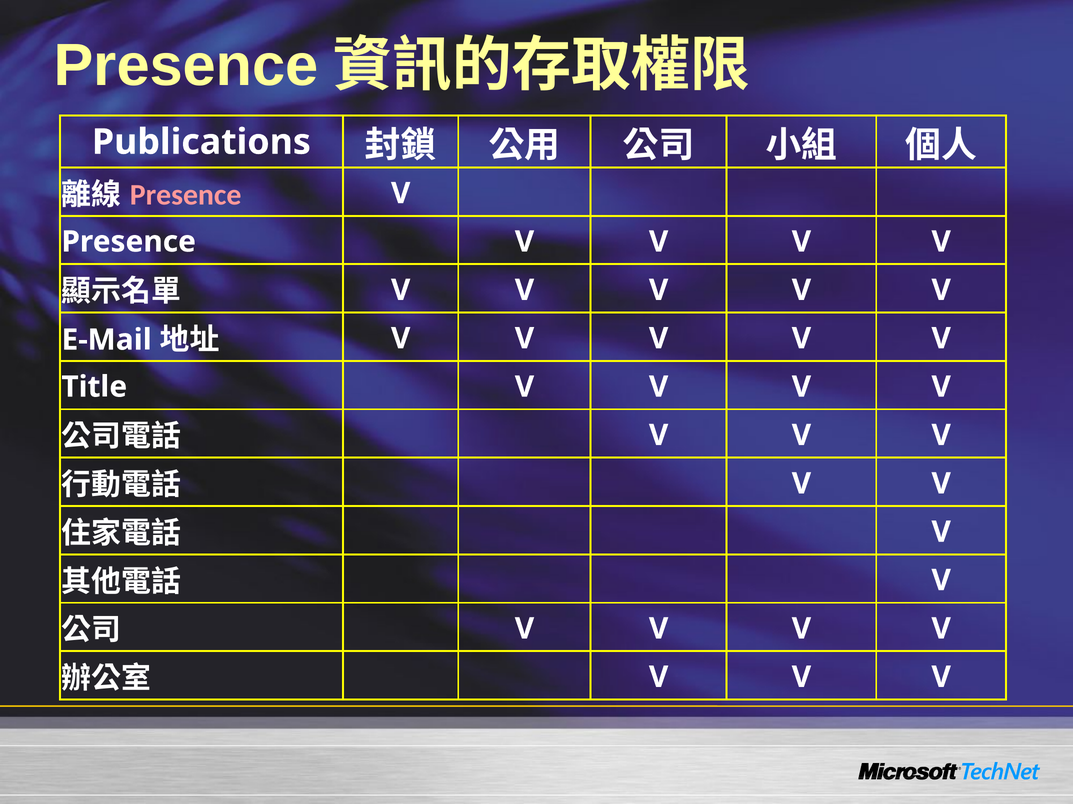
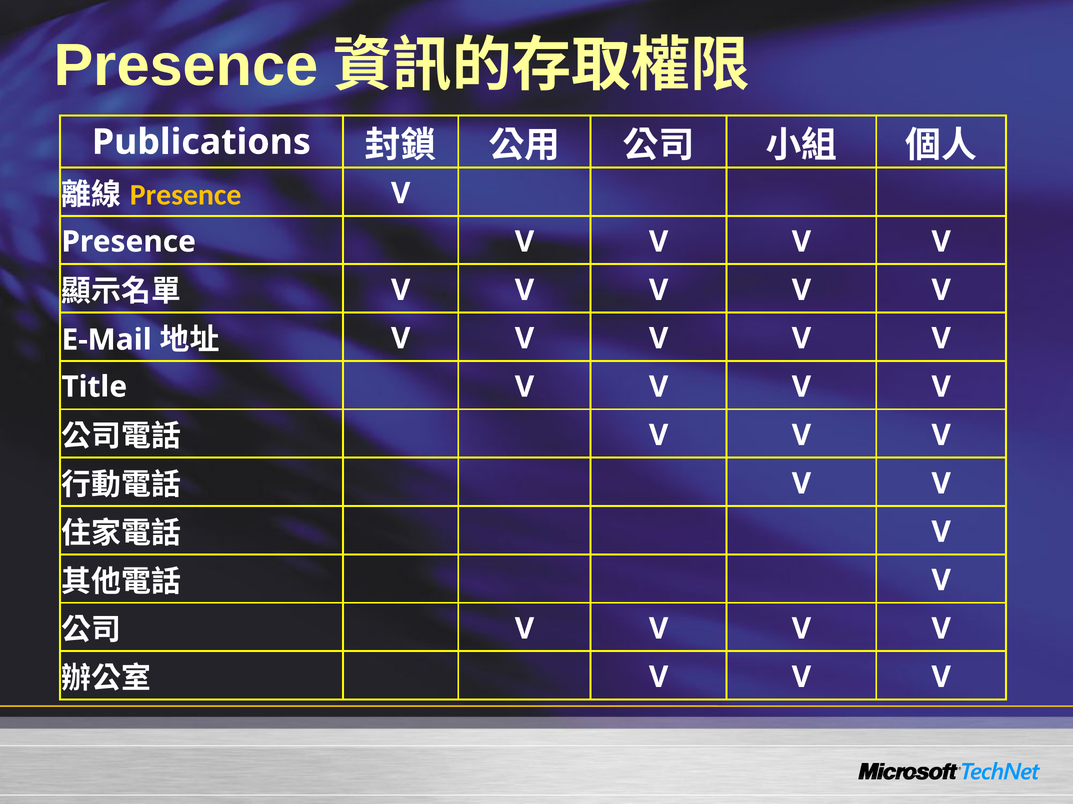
Presence colour: pink -> yellow (186, 195)
